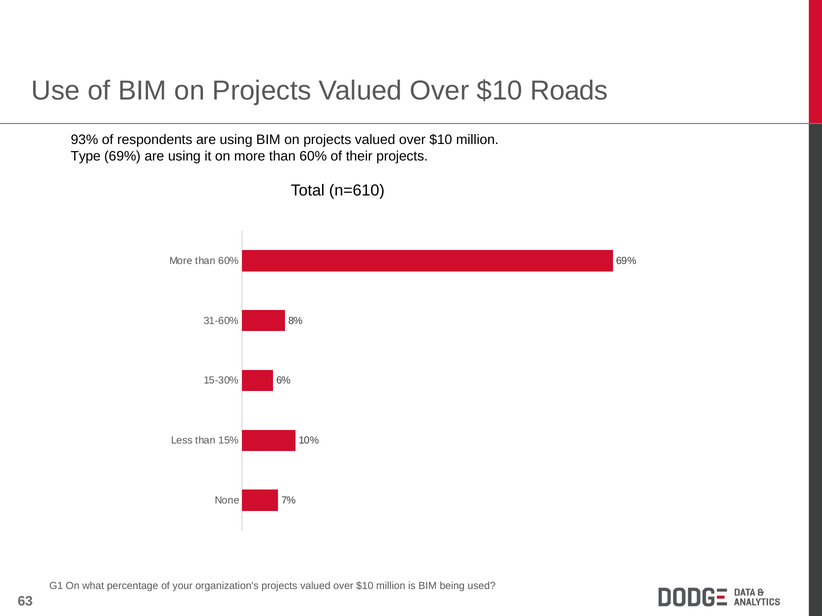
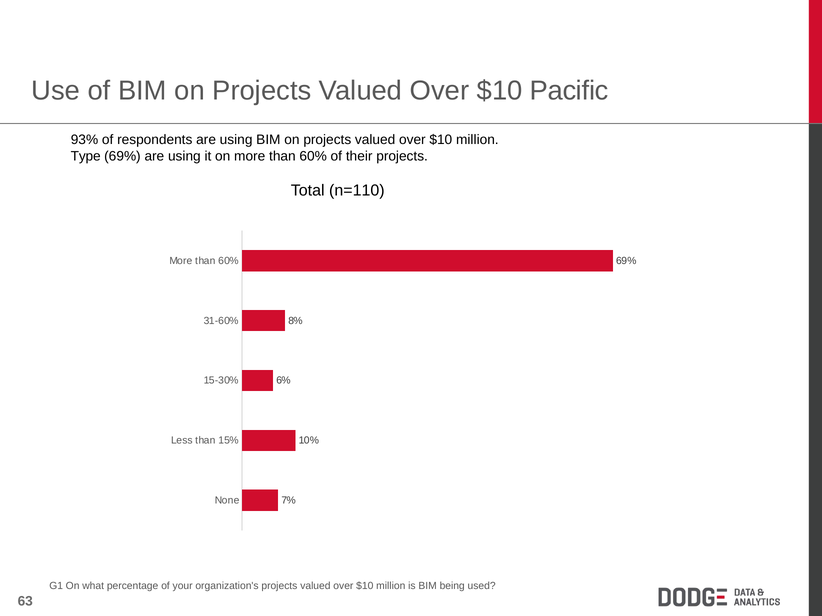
Roads: Roads -> Pacific (569, 91)
n=610: n=610 -> n=110 (357, 191)
